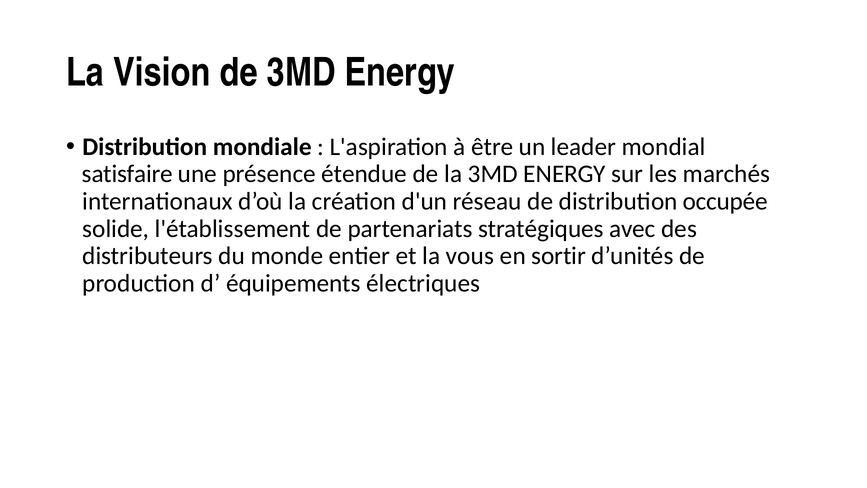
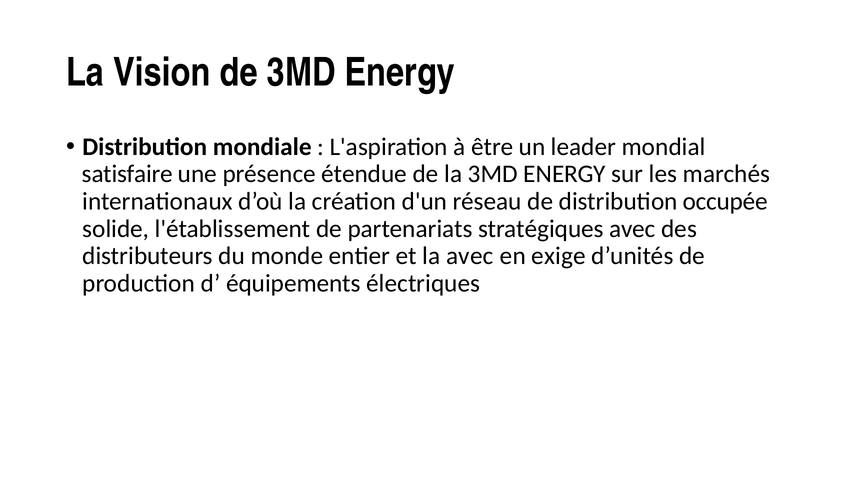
la vous: vous -> avec (470, 256)
sortir: sortir -> exige (559, 256)
